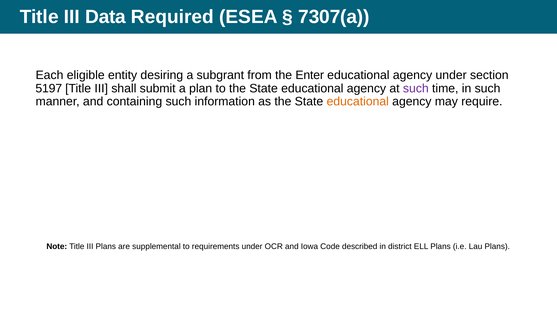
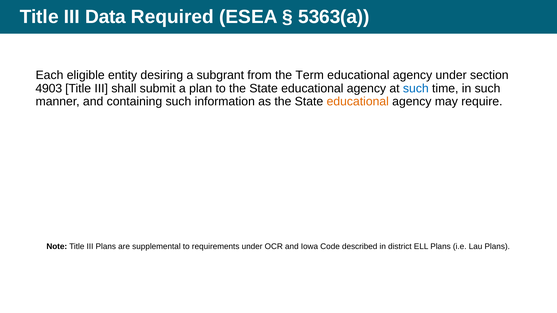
7307(a: 7307(a -> 5363(a (334, 17)
Enter: Enter -> Term (310, 75)
5197: 5197 -> 4903 (49, 88)
such colour: purple -> blue (416, 88)
